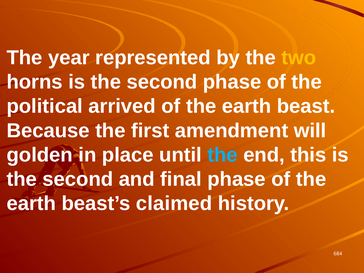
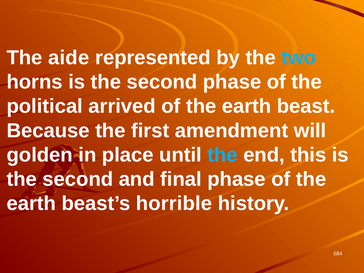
year: year -> aide (69, 58)
two colour: yellow -> light blue (299, 58)
claimed: claimed -> horrible (174, 203)
